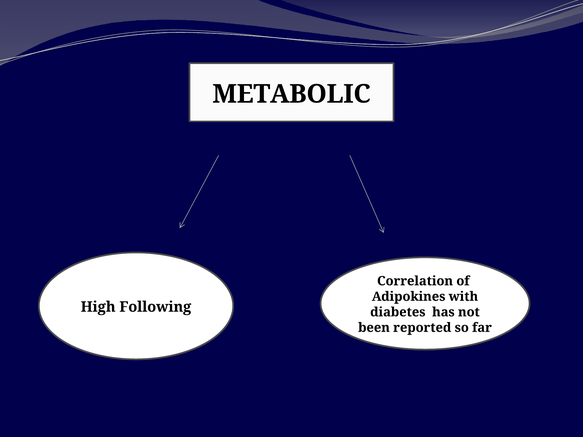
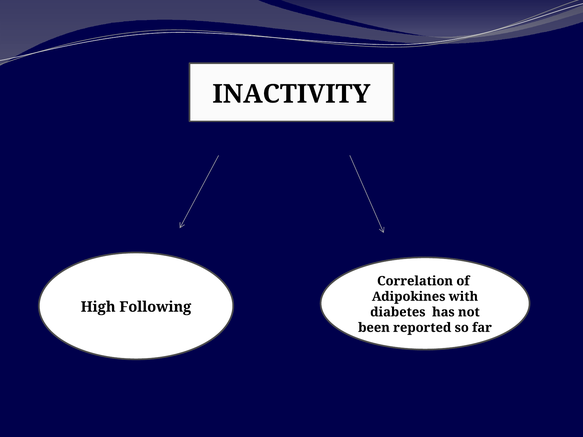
METABOLIC: METABOLIC -> INACTIVITY (291, 94)
